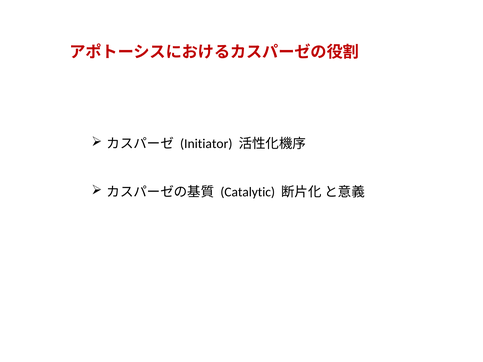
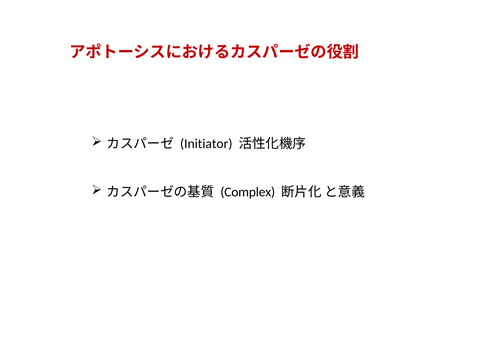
Catalytic: Catalytic -> Complex (248, 192)
